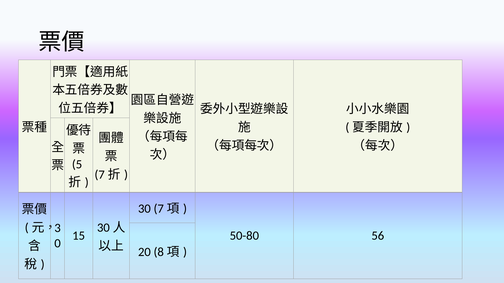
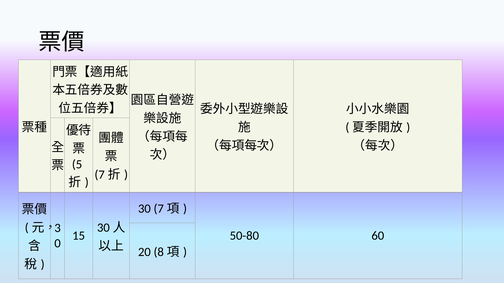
56: 56 -> 60 (378, 236)
